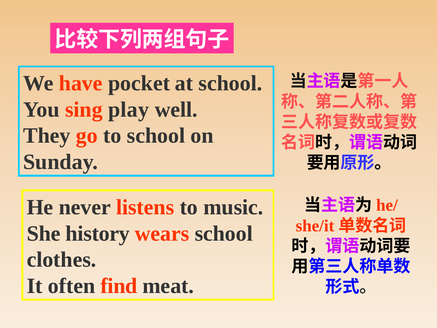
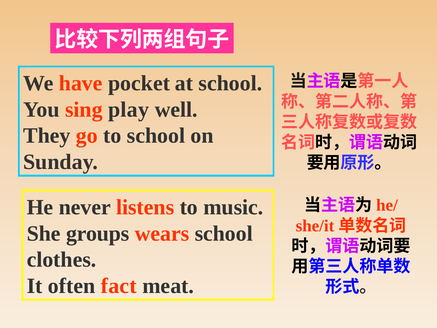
history: history -> groups (98, 233)
find: find -> fact (119, 286)
